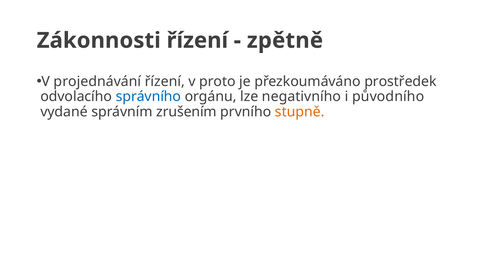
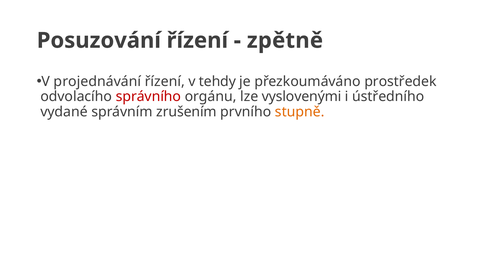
Zákonnosti: Zákonnosti -> Posuzování (99, 40)
proto: proto -> tehdy (217, 81)
správního colour: blue -> red (148, 97)
negativního: negativního -> vyslovenými (302, 97)
původního: původního -> ústředního (388, 97)
